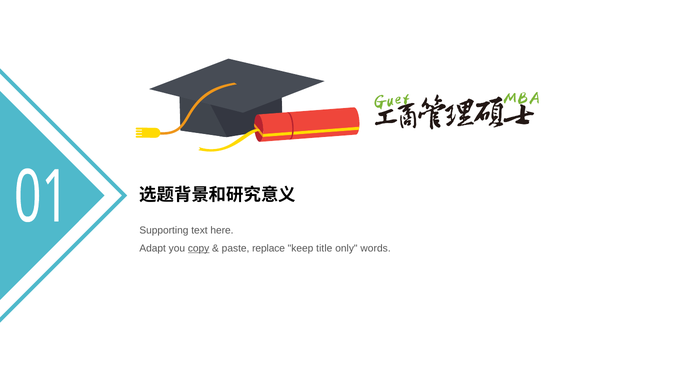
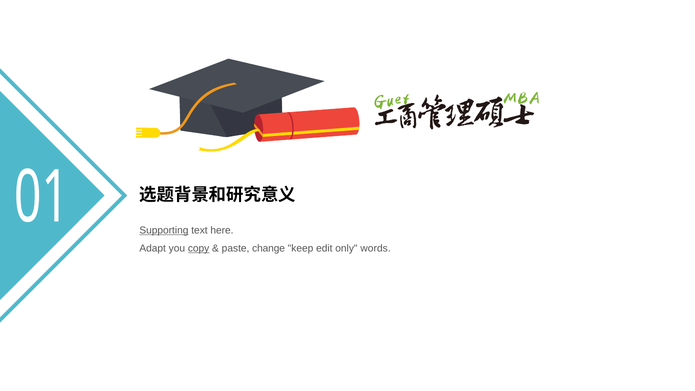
Supporting underline: none -> present (164, 230)
replace: replace -> change (269, 248)
title: title -> edit (324, 248)
